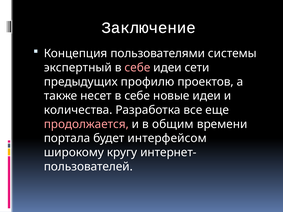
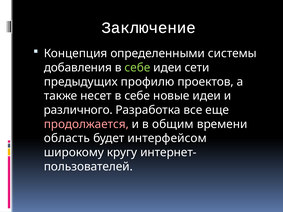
пользователями: пользователями -> определенными (158, 54)
экспертный: экспертный -> добавления (78, 68)
себе colour: pink -> light green (137, 68)
количества: количества -> различного (78, 110)
портала: портала -> область (67, 138)
